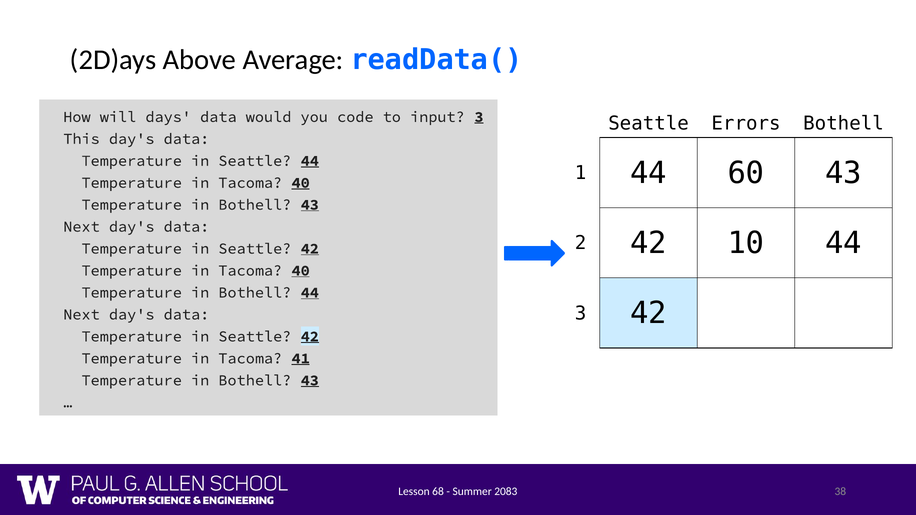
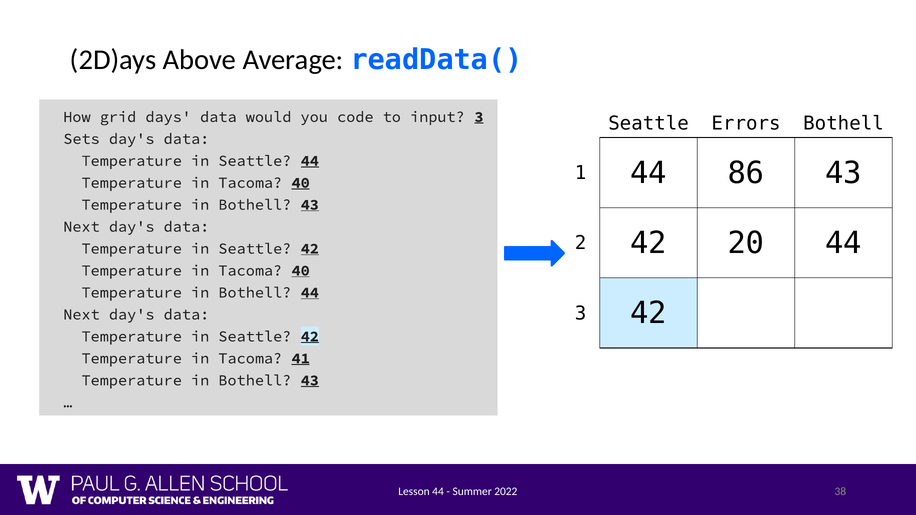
will: will -> grid (118, 117)
This: This -> Sets (82, 139)
60: 60 -> 86 (746, 173)
10: 10 -> 20 (746, 243)
Lesson 68: 68 -> 44 (438, 492)
2083: 2083 -> 2022 (506, 492)
